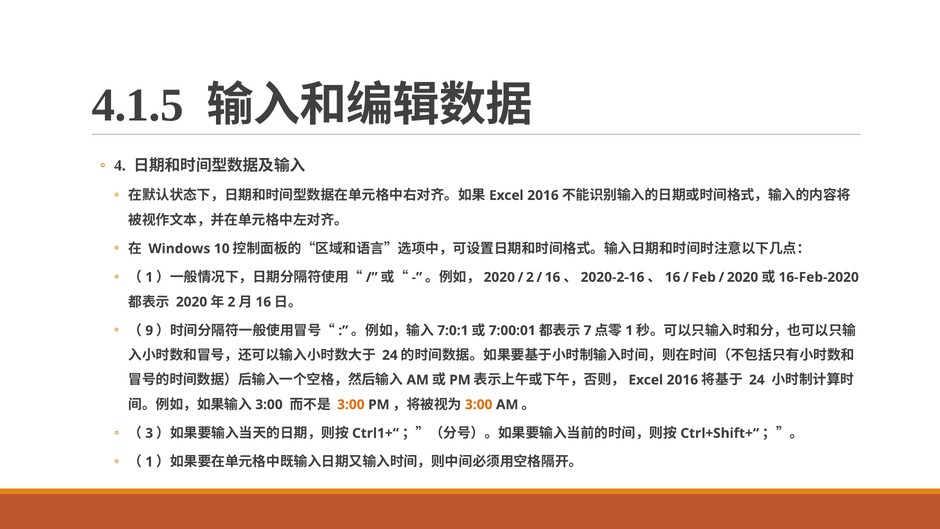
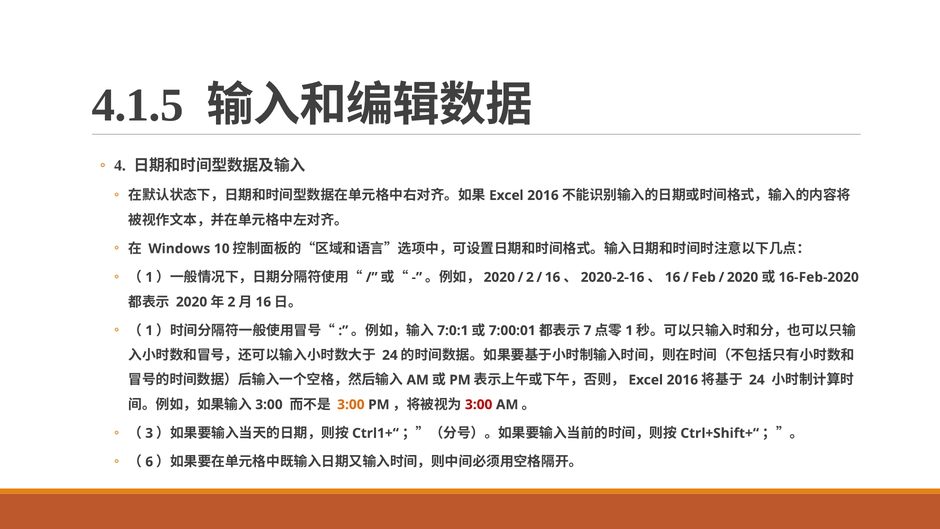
9: 9 -> 1 (149, 330)
3:00 colour: orange -> red (479, 404)
1: 1 -> 6 (149, 462)
